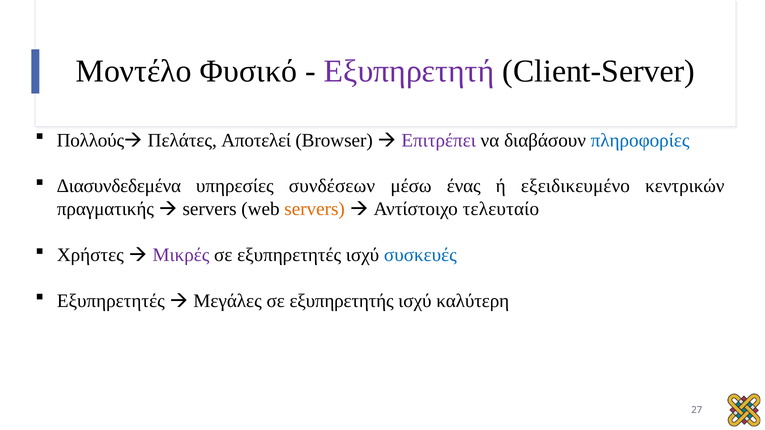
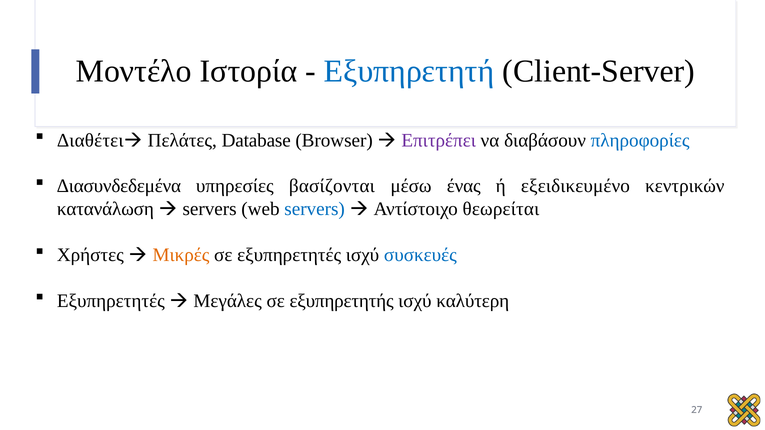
Φυσικό: Φυσικό -> Ιστορία (249, 71)
Εξυπηρετητή colour: purple -> blue (409, 71)
Πολλούς: Πολλούς -> Διαθέτει (90, 140)
Αποτελεί: Αποτελεί -> Database (256, 140)
συνδέσεων: συνδέσεων -> βασίζονται (332, 186)
πραγματικής: πραγματικής -> κατανάλωση (105, 209)
servers colour: orange -> blue (315, 209)
τελευταίο: τελευταίο -> θεωρείται (501, 209)
Μικρές colour: purple -> orange (181, 255)
